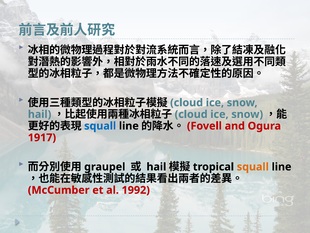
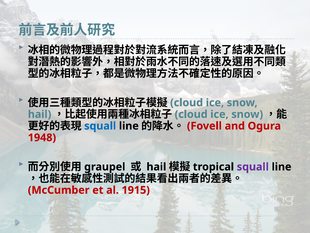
1917: 1917 -> 1948 (42, 137)
squall colour: orange -> purple (253, 167)
1992: 1992 -> 1915 (136, 190)
